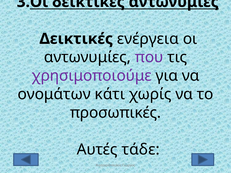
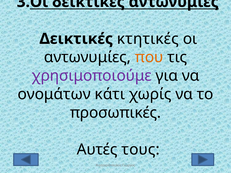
ενέργεια: ενέργεια -> κτητικές (148, 39)
που colour: purple -> orange (149, 57)
τάδε: τάδε -> τους (141, 150)
